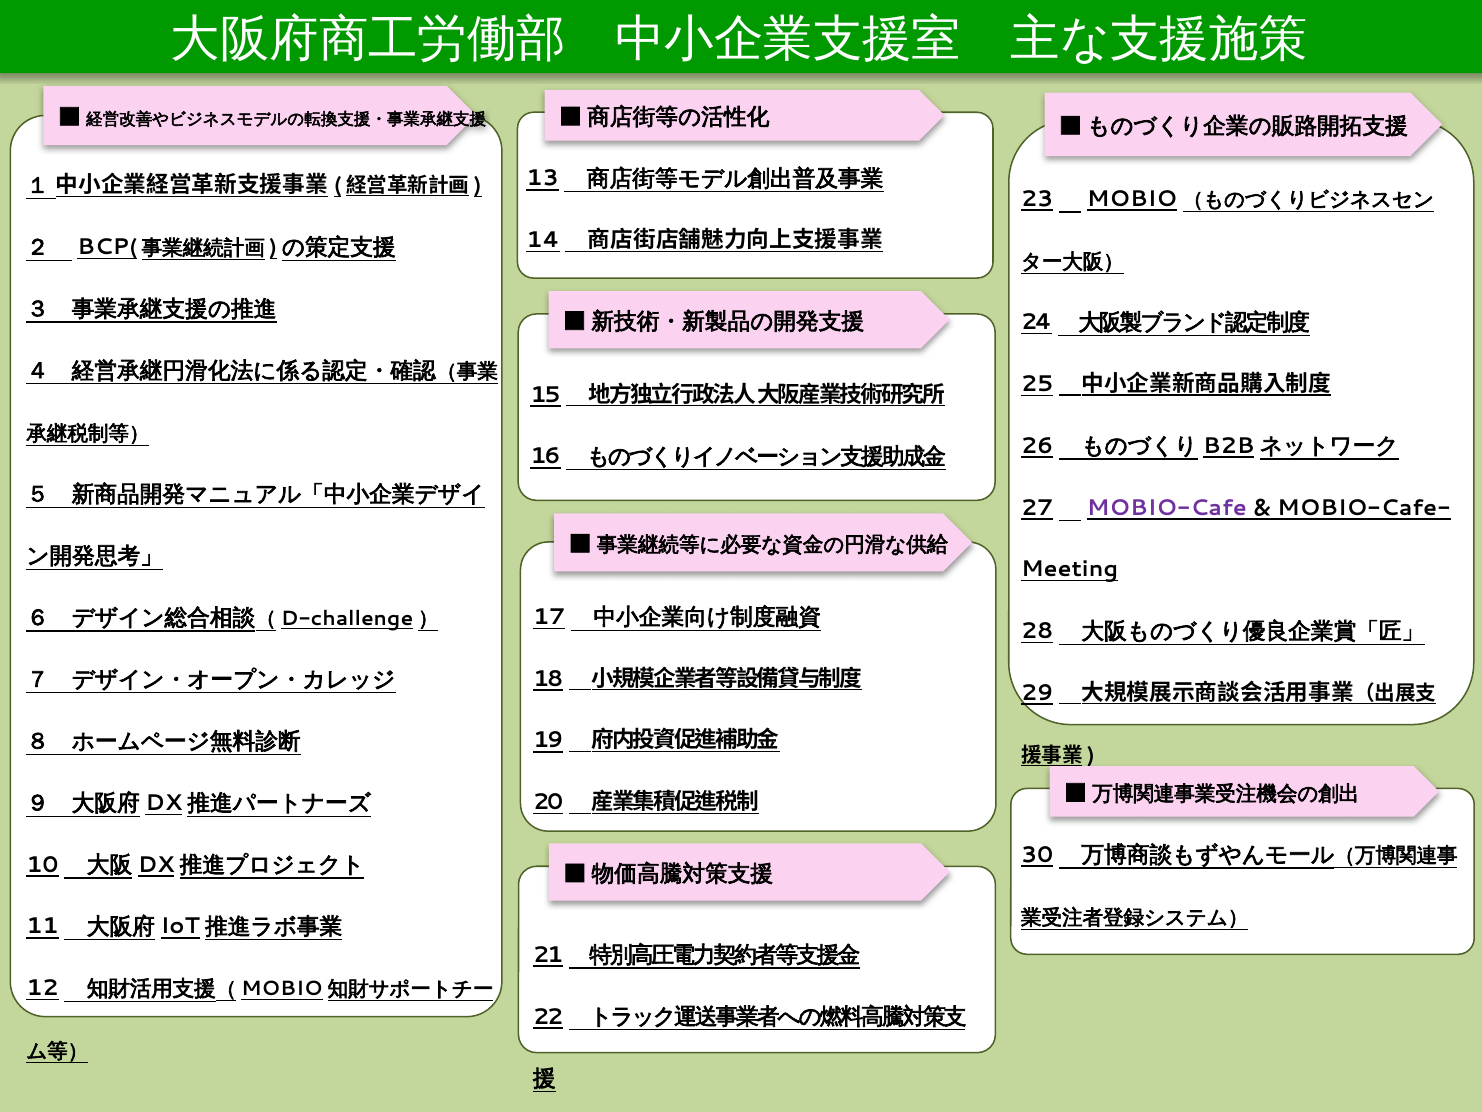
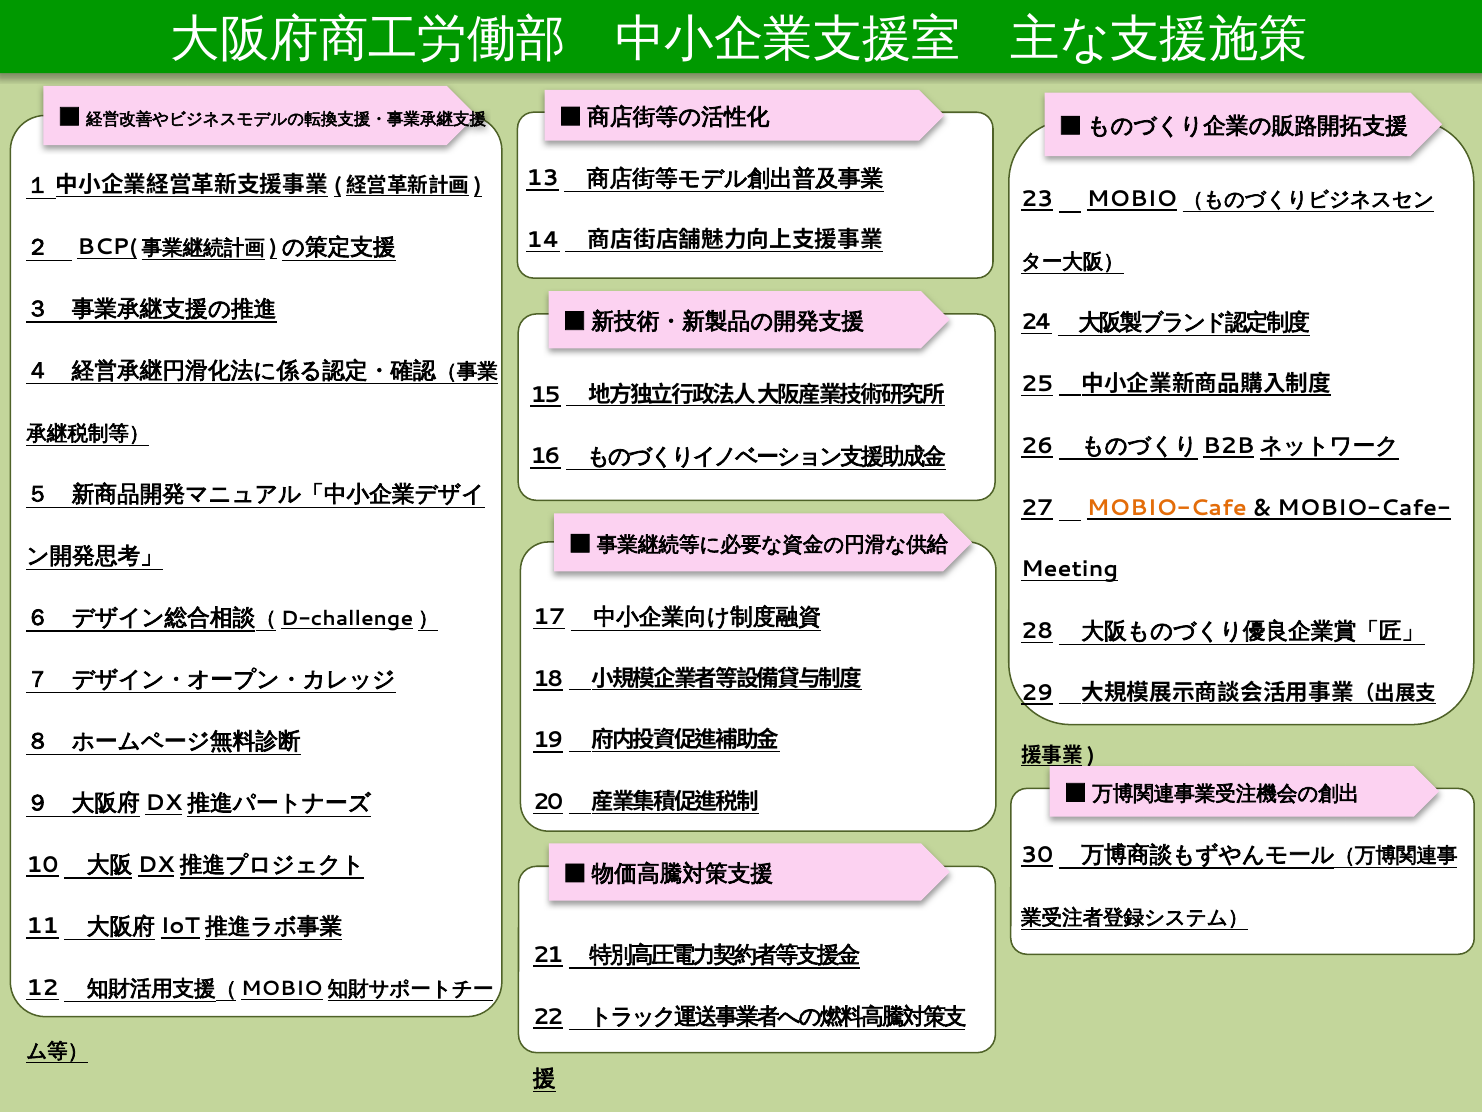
MOBIO-Cafe colour: purple -> orange (1167, 507)
